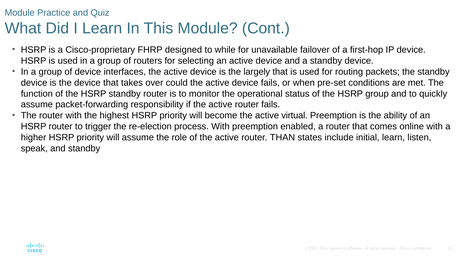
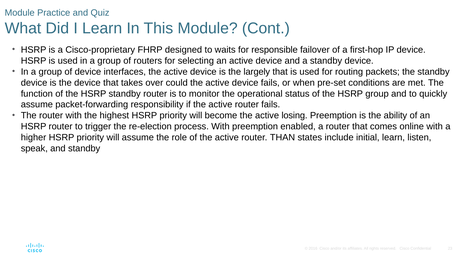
while: while -> waits (225, 50)
unavailable: unavailable -> responsible (275, 50)
virtual: virtual -> losing (295, 115)
